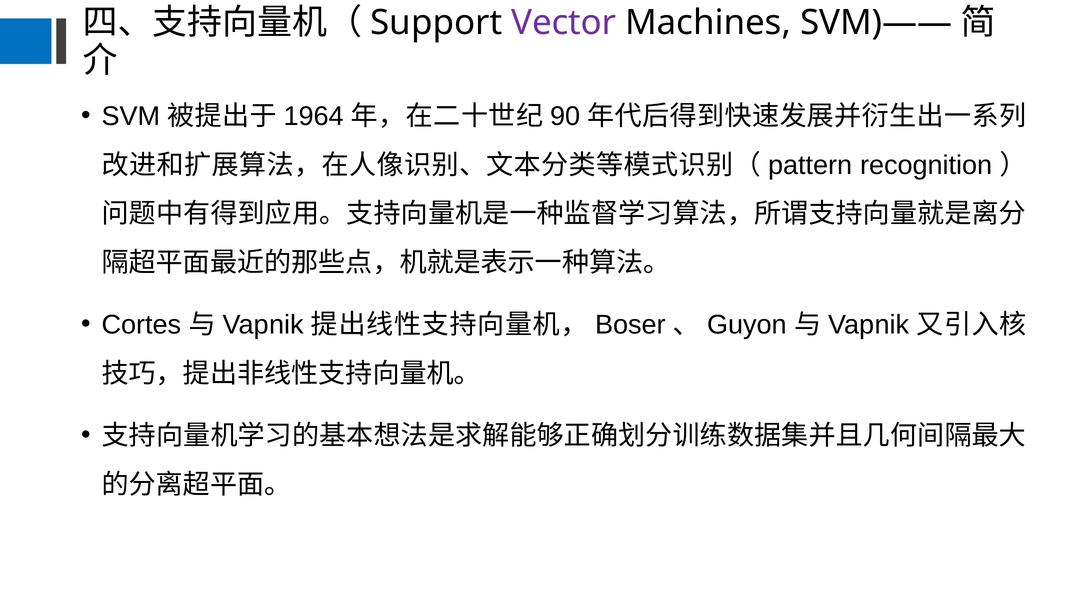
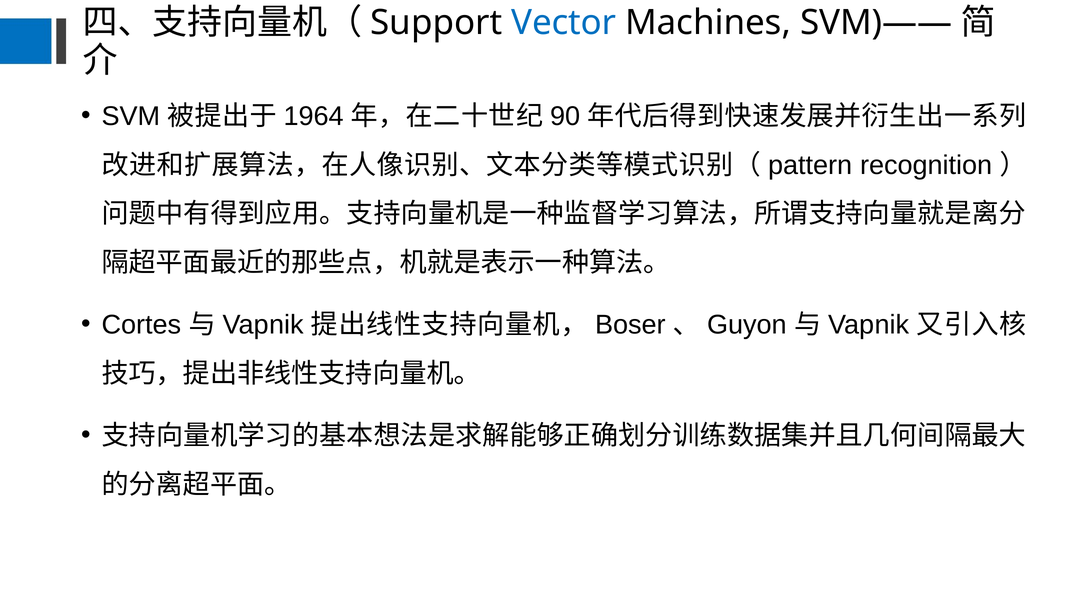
Vector colour: purple -> blue (564, 23)
